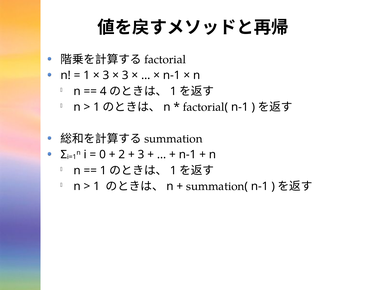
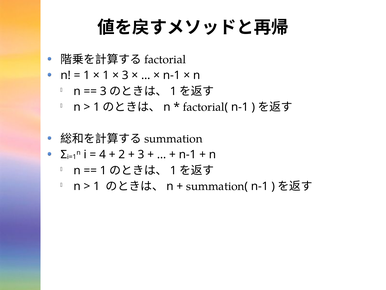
3: 3 -> 1 (106, 75)
4: 4 -> 3 (103, 91)
0: 0 -> 4 (103, 154)
